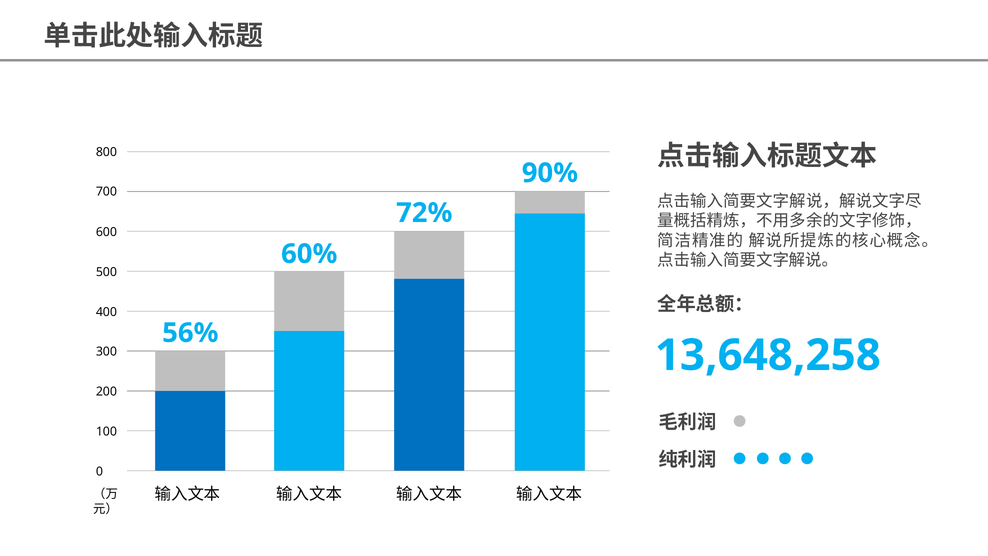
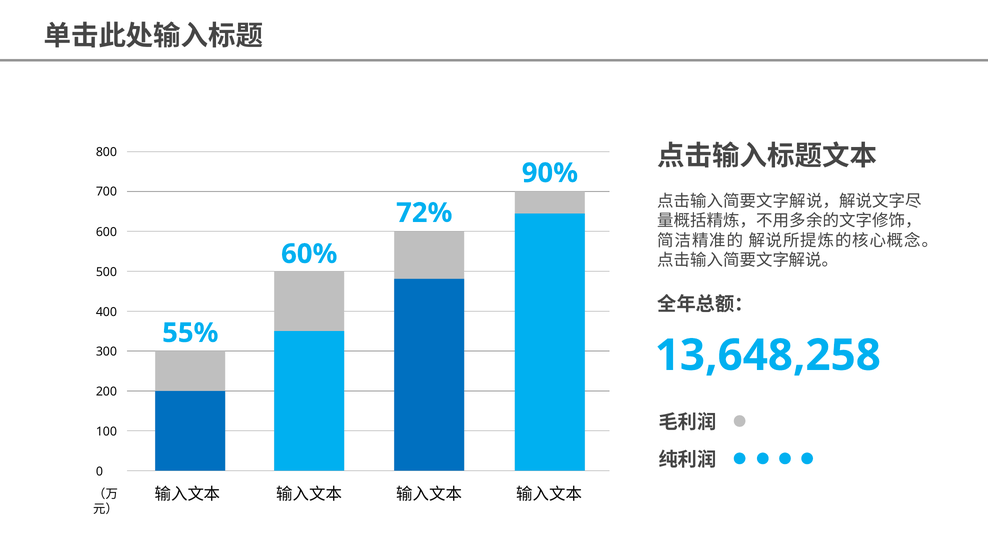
56%: 56% -> 55% (190, 333)
